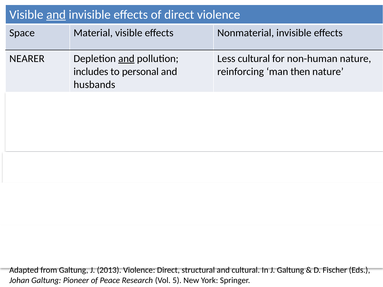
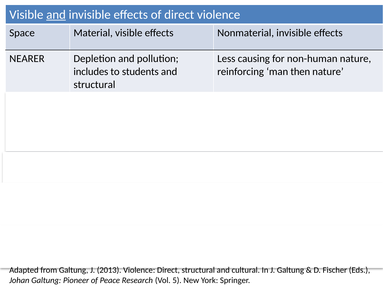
and underline: present -> none (126, 59)
Less cultural: cultural -> causing (254, 59)
personal: personal -> students (140, 72)
husbands: husbands -> structural (94, 85)
